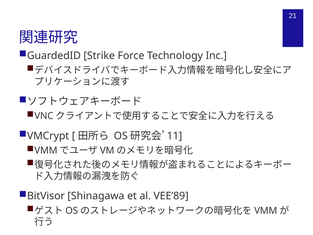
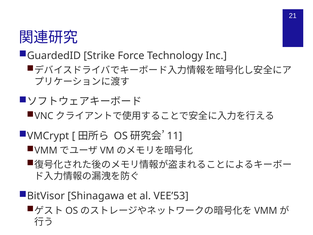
VEE’89: VEE’89 -> VEE’53 (171, 196)
